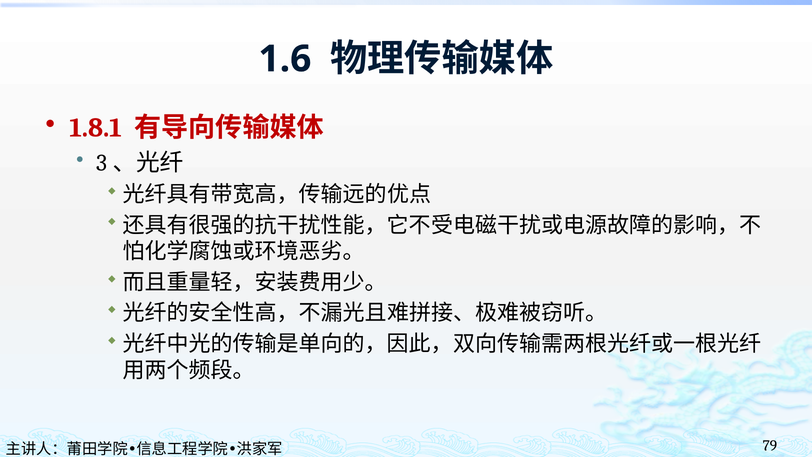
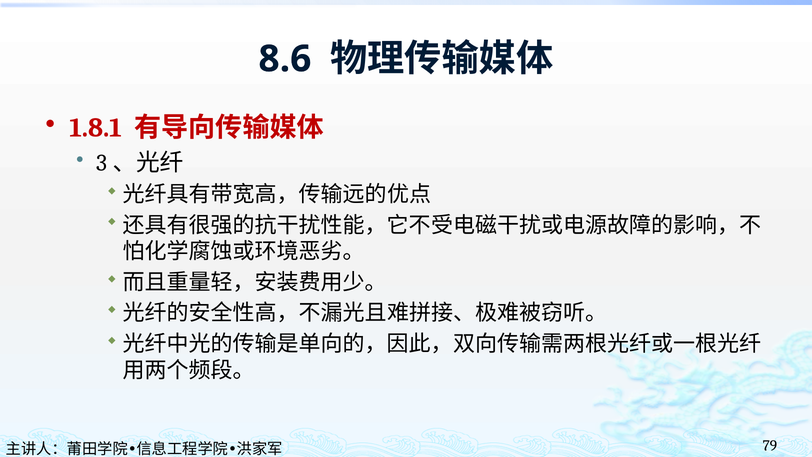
1.6: 1.6 -> 8.6 (285, 59)
